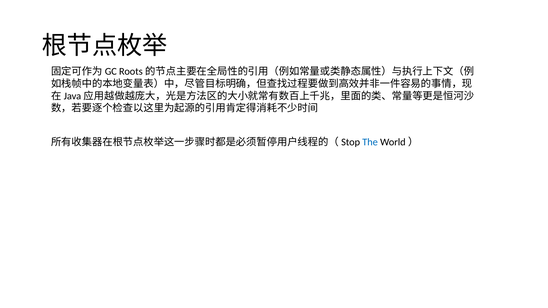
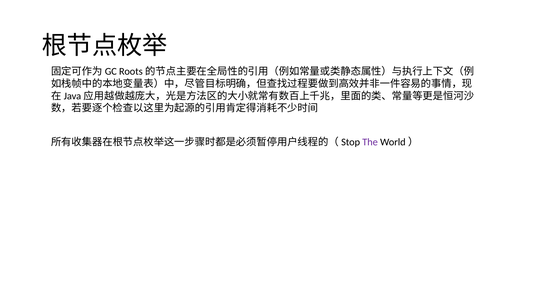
The colour: blue -> purple (370, 142)
